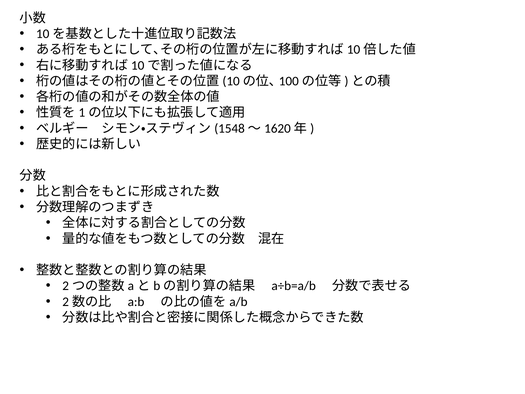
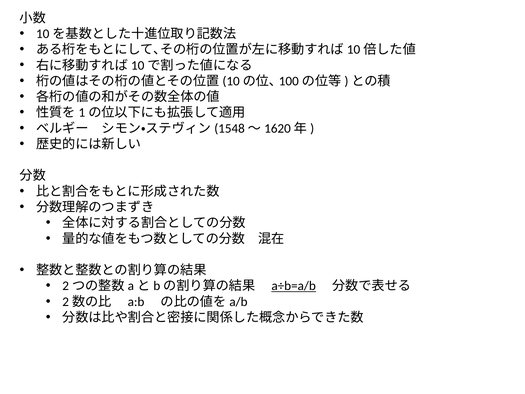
a÷b=a/b underline: none -> present (294, 286)
